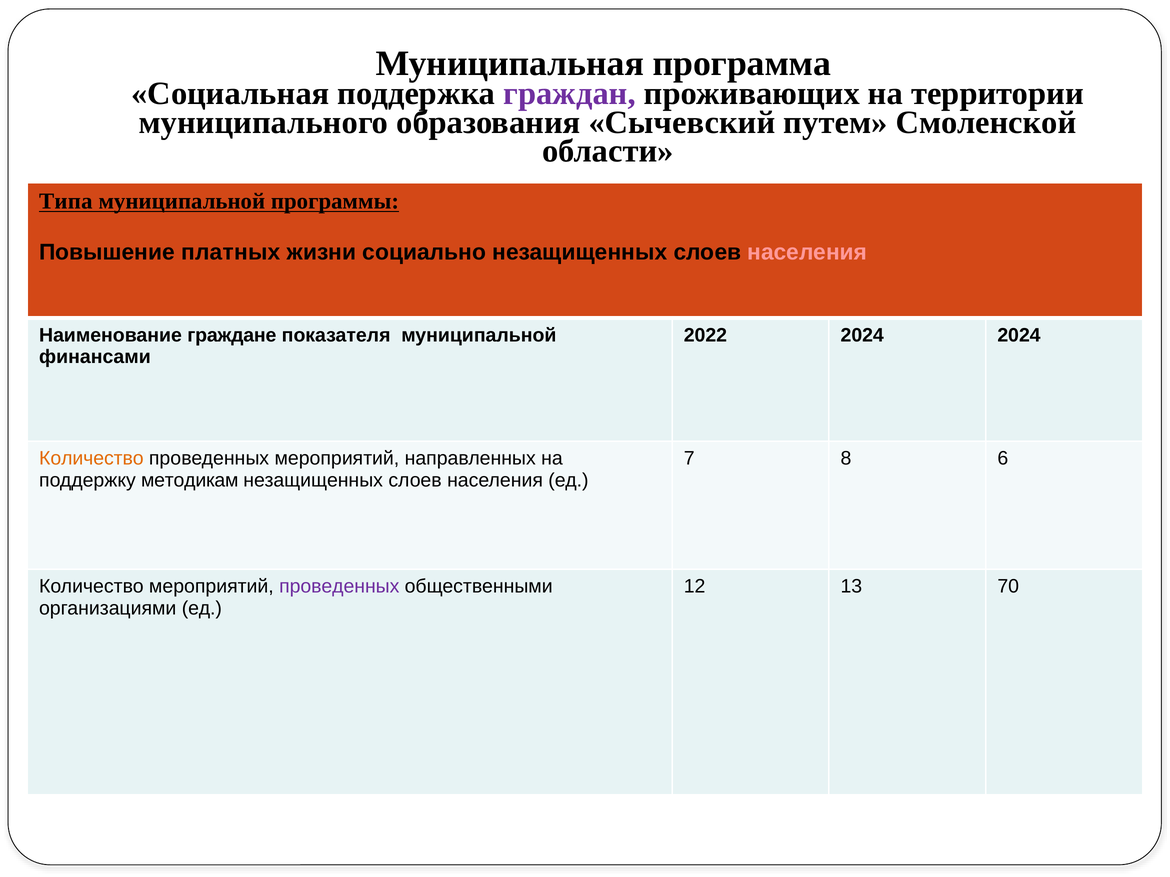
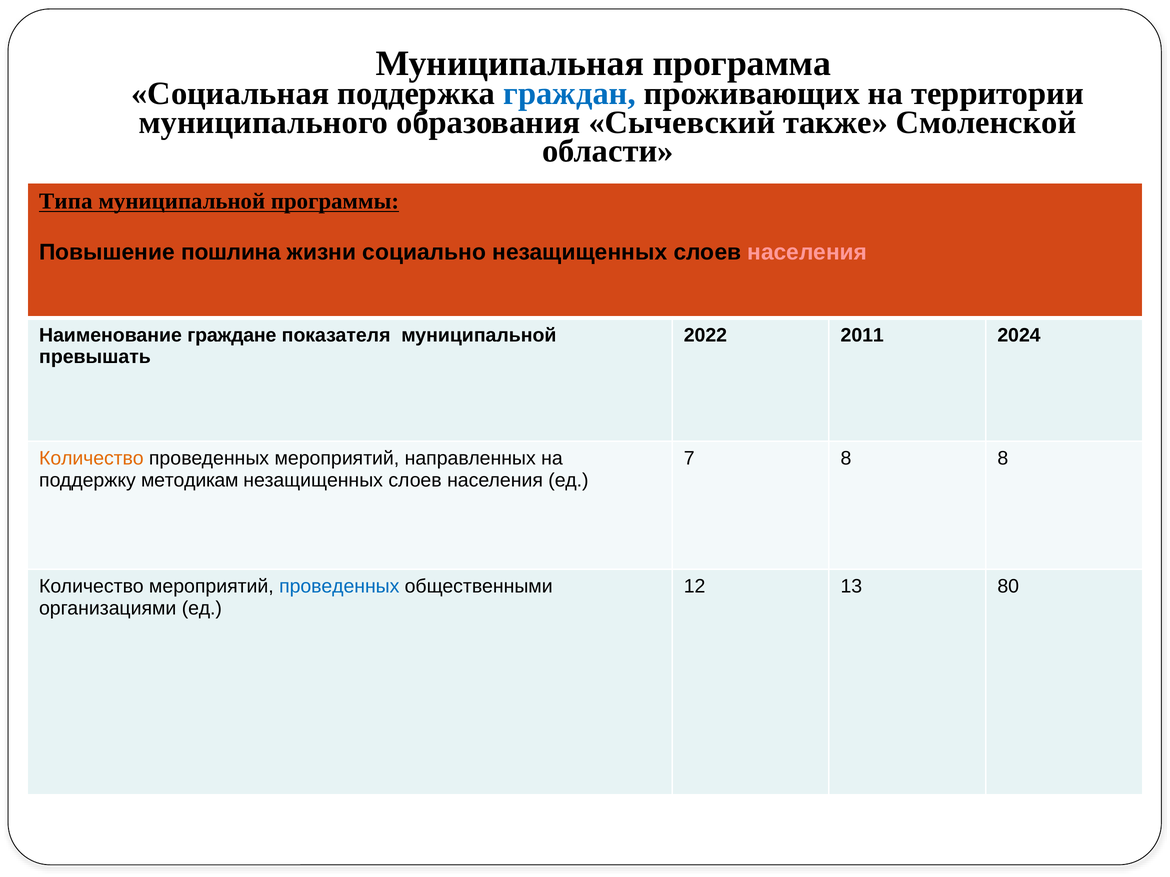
граждан colour: purple -> blue (570, 94)
путем: путем -> также (836, 122)
платных: платных -> пошлина (231, 252)
2022 2024: 2024 -> 2011 (862, 335)
финансами: финансами -> превышать (95, 357)
8 6: 6 -> 8 (1003, 459)
проведенных colour: purple -> blue (339, 587)
70: 70 -> 80 (1008, 587)
